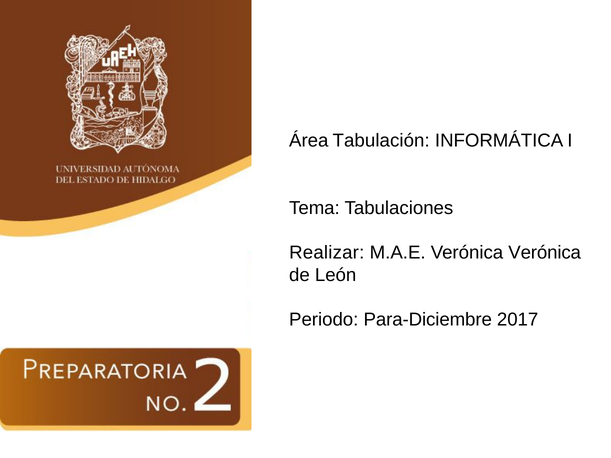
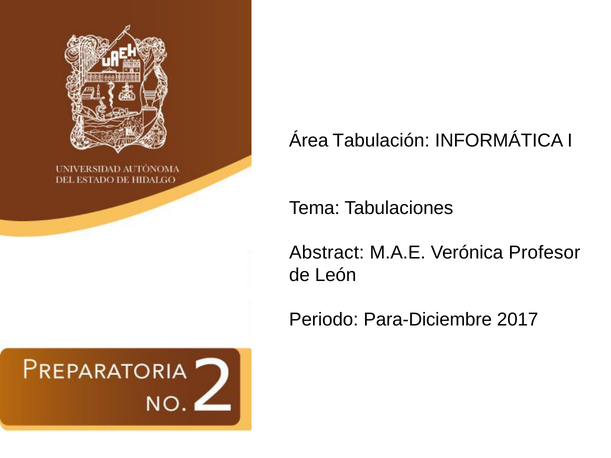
Realizar: Realizar -> Abstract (327, 253)
Verónica Verónica: Verónica -> Profesor (544, 253)
